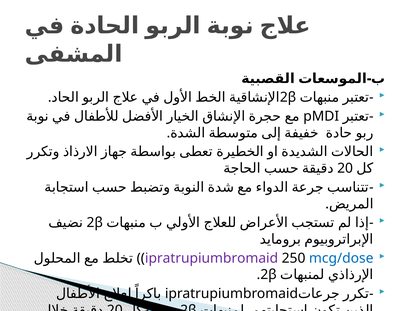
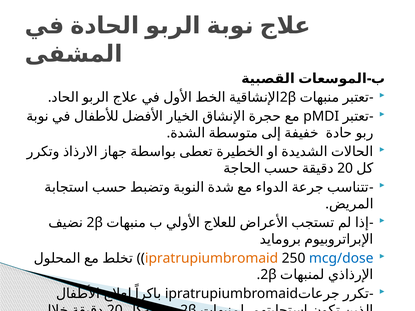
ipratrupiumbromaid colour: purple -> orange (212, 258)
